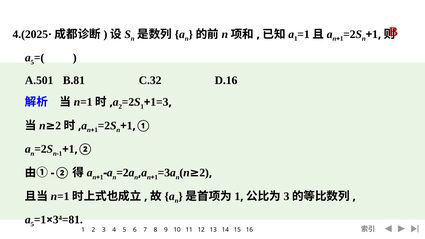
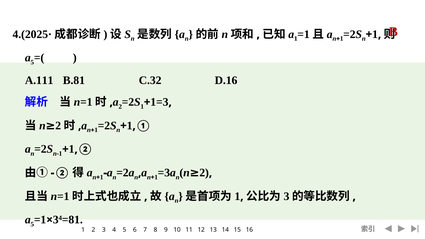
A.501: A.501 -> A.111 (39, 80)
